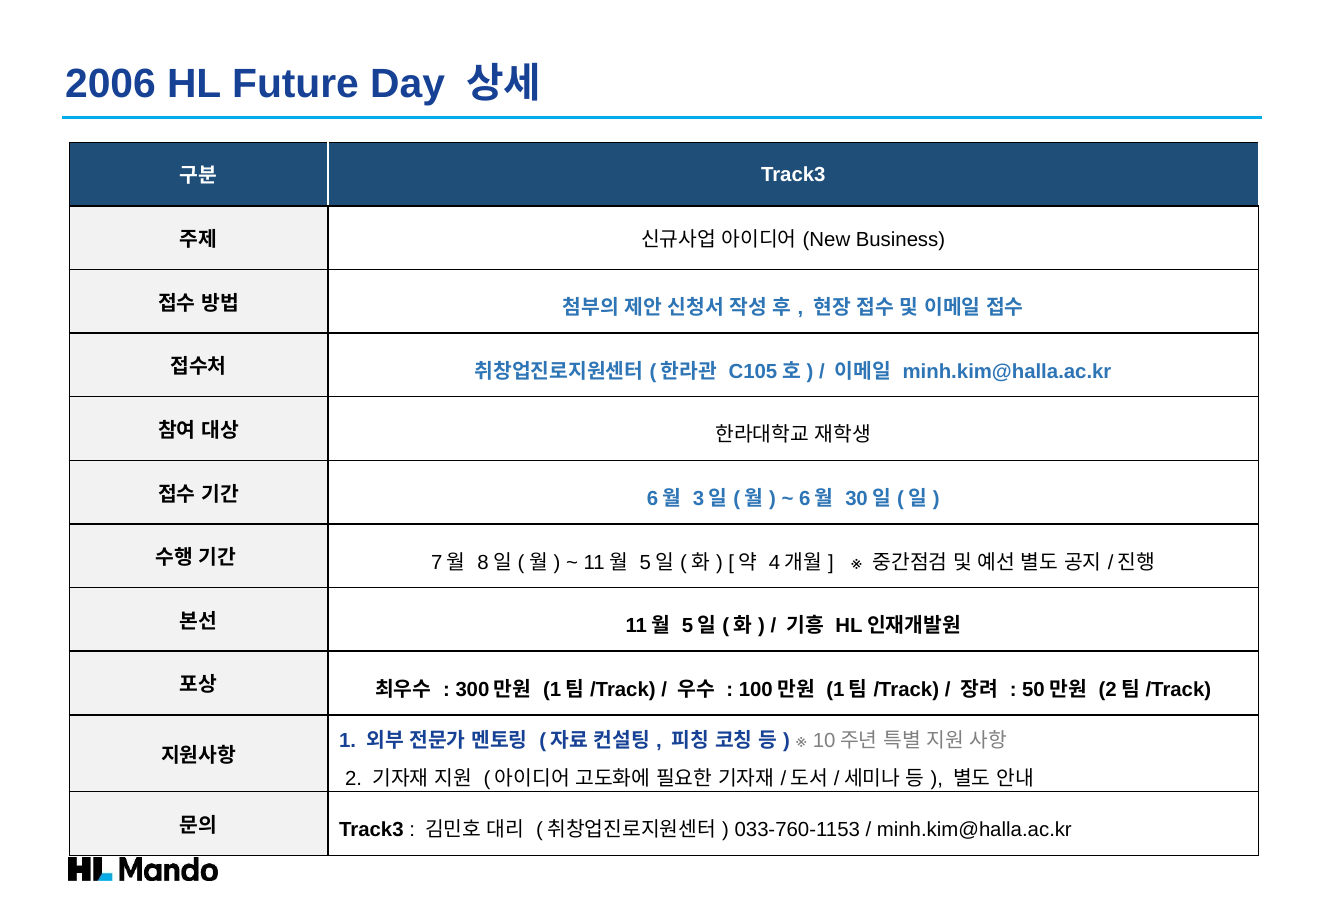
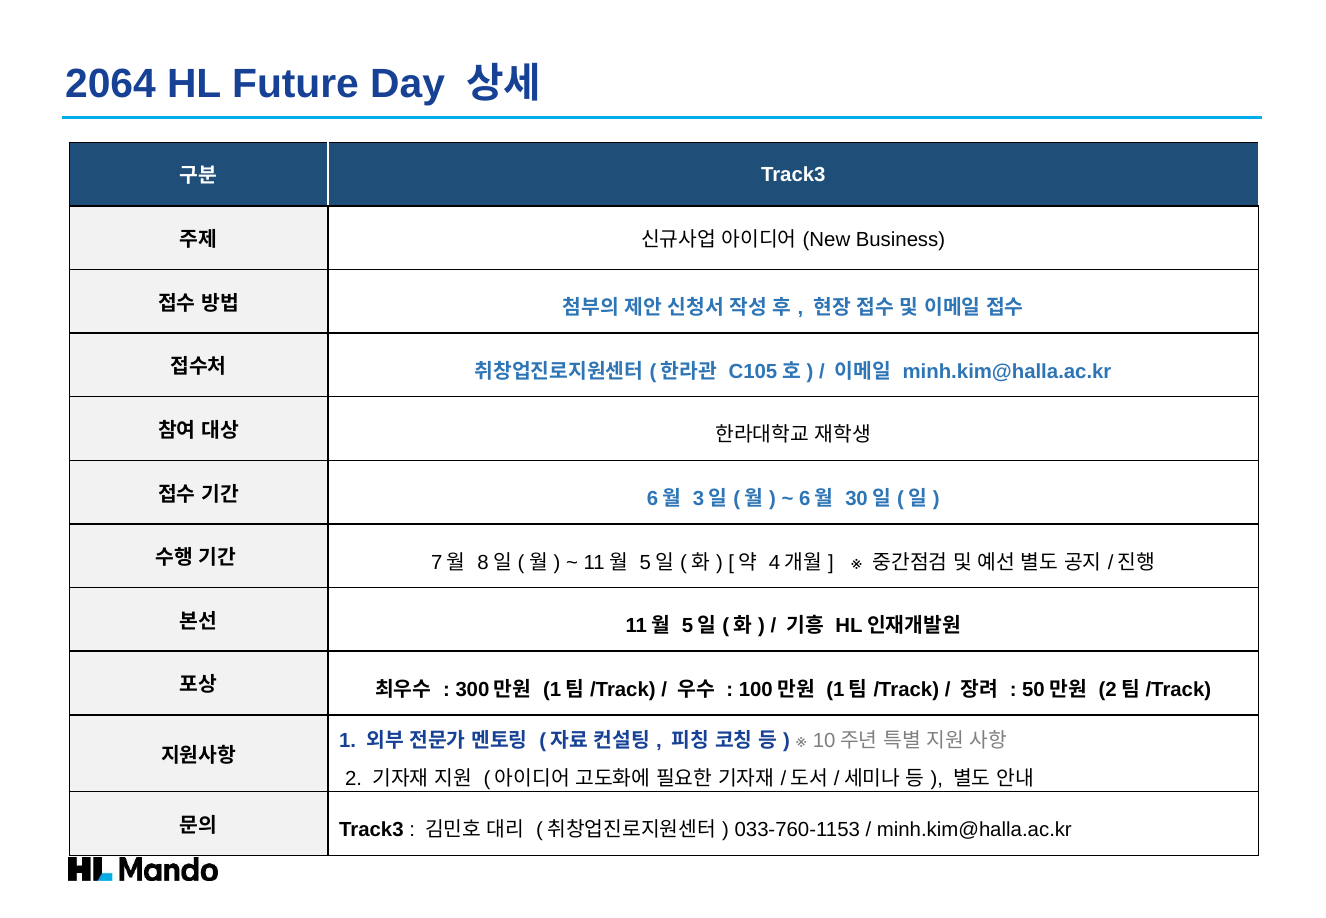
2006: 2006 -> 2064 (110, 84)
